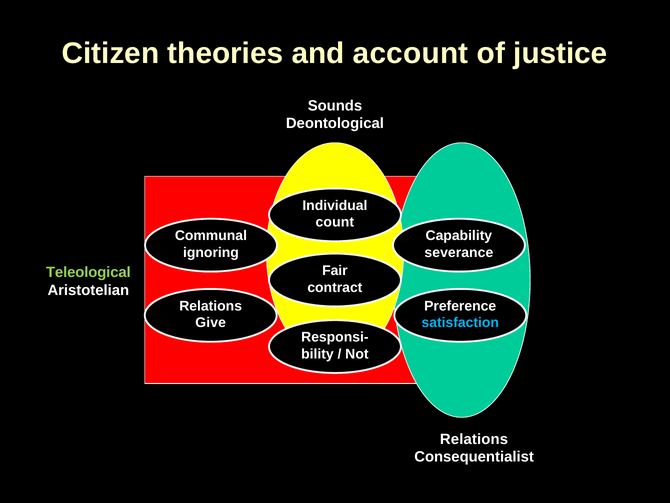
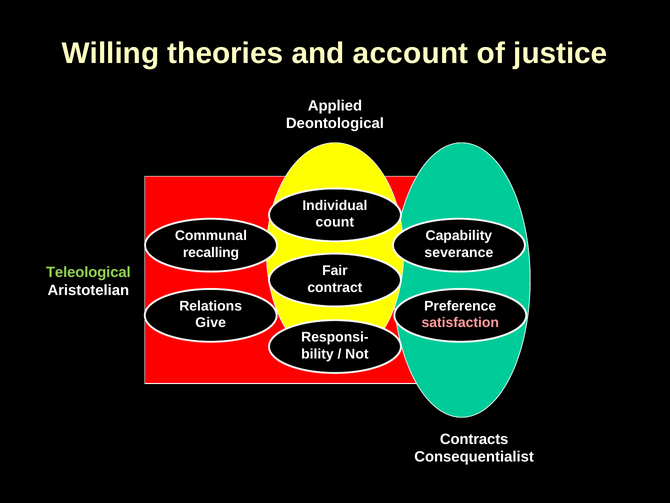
Citizen: Citizen -> Willing (110, 53)
Sounds: Sounds -> Applied (335, 106)
ignoring: ignoring -> recalling (211, 252)
satisfaction colour: light blue -> pink (460, 322)
Relations: Relations -> Contracts (474, 439)
